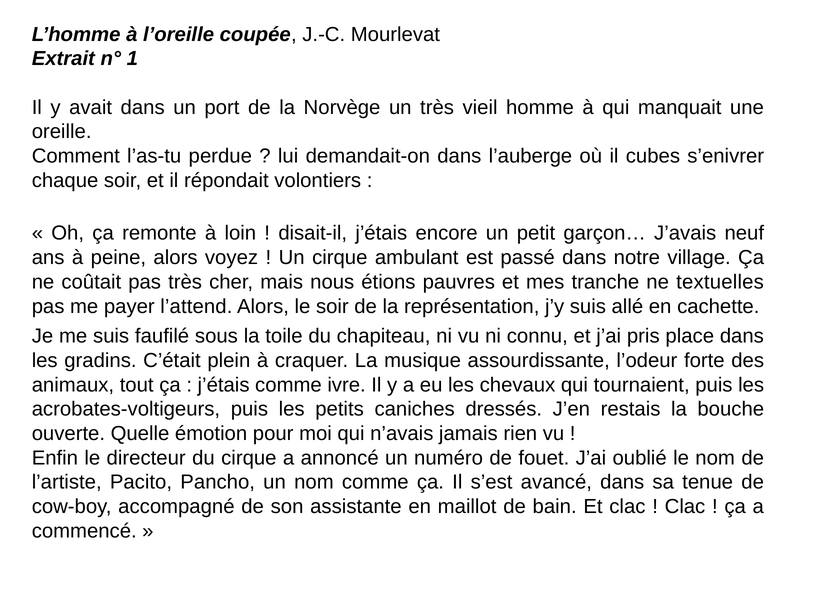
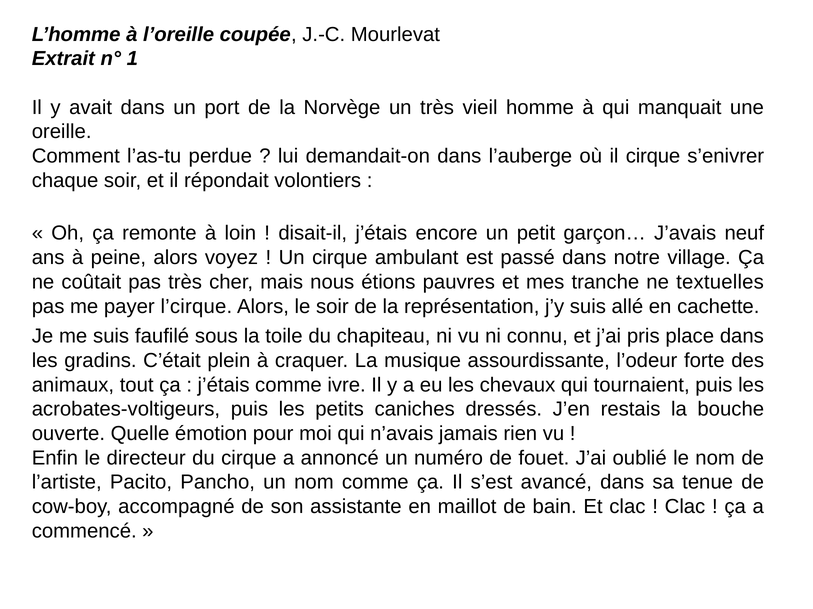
il cubes: cubes -> cirque (653, 156)
l’attend: l’attend -> l’cirque (196, 307)
